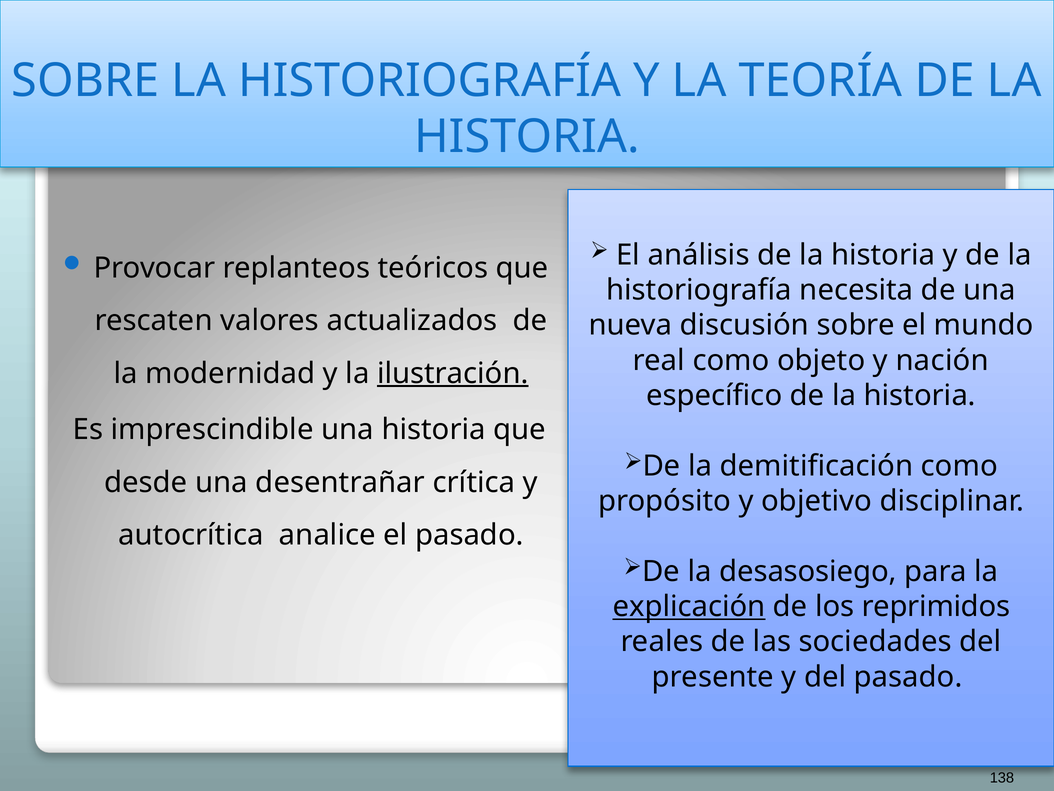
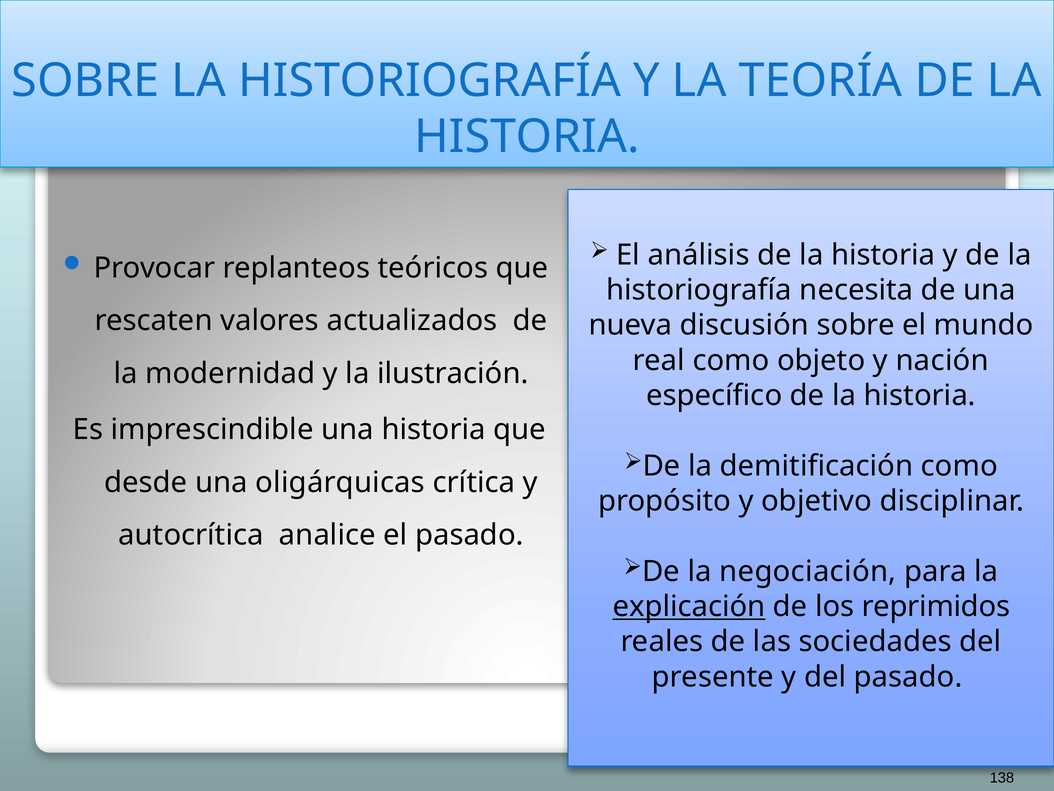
ilustración underline: present -> none (453, 373)
desentrañar: desentrañar -> oligárquicas (340, 482)
desasosiego: desasosiego -> negociación (808, 571)
